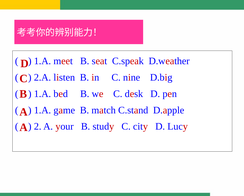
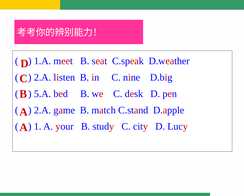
1.A: 1.A -> 5.A (42, 93)
1.A: 1.A -> 2.A (42, 110)
2: 2 -> 1 (38, 126)
